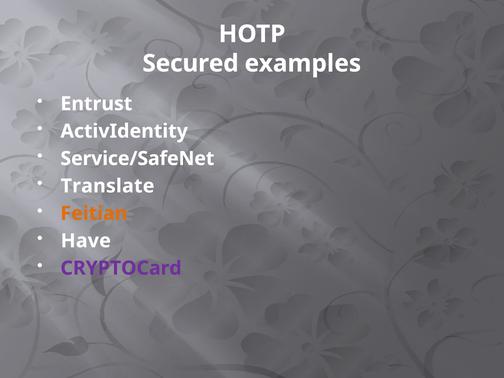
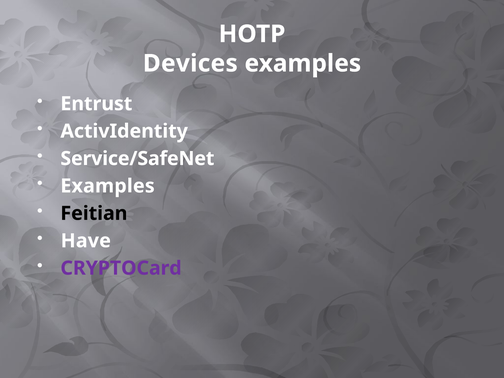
Secured: Secured -> Devices (190, 63)
Translate: Translate -> Examples (108, 186)
Feitian colour: orange -> black (94, 213)
